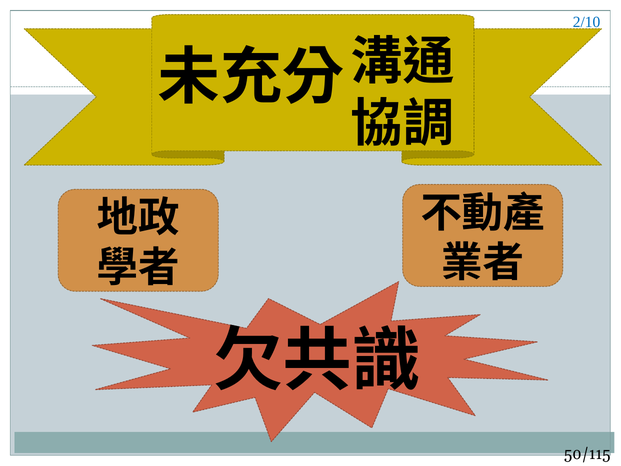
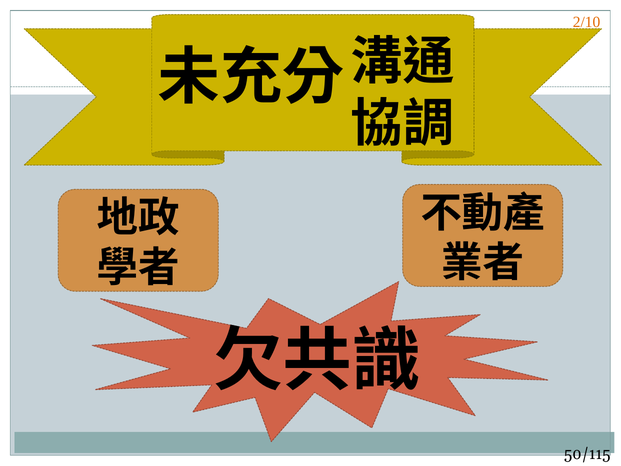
2/10 colour: blue -> orange (587, 22)
